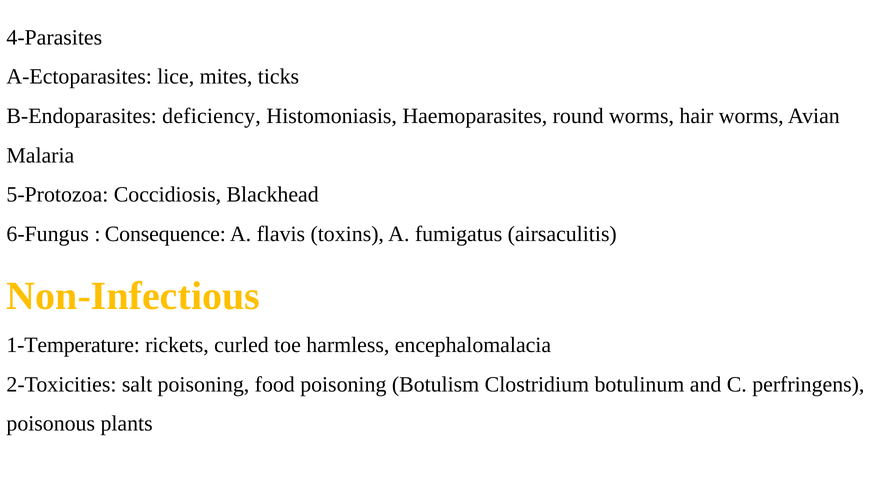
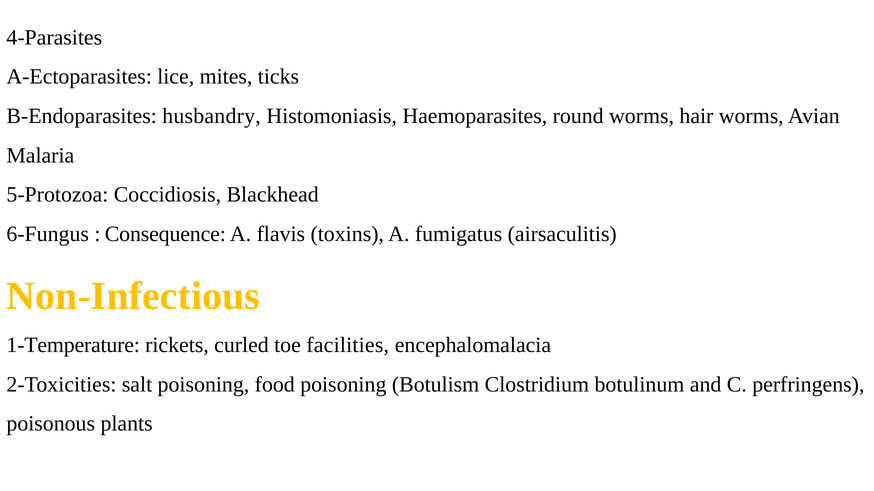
deficiency: deficiency -> husbandry (212, 116)
harmless: harmless -> facilities (348, 346)
